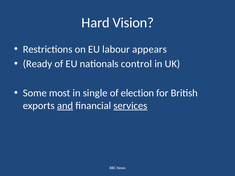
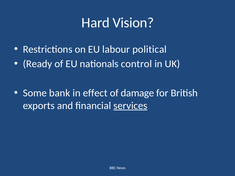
appears: appears -> political (150, 49)
most: most -> bank (60, 93)
single: single -> effect (95, 93)
election: election -> damage (137, 93)
and underline: present -> none (65, 106)
